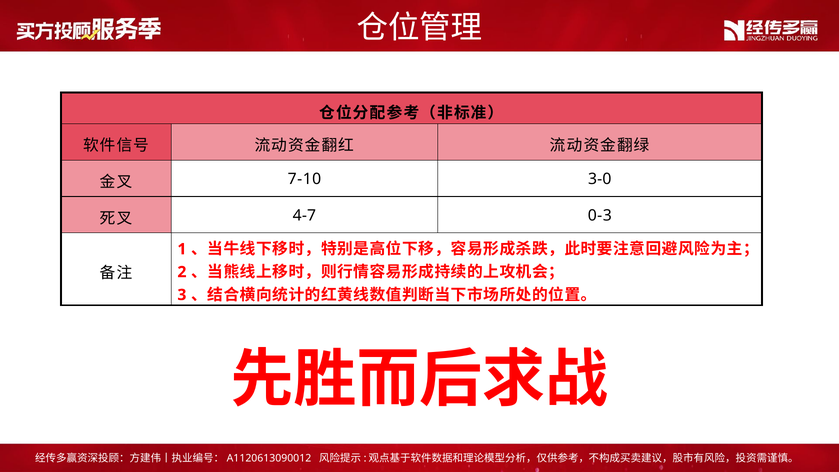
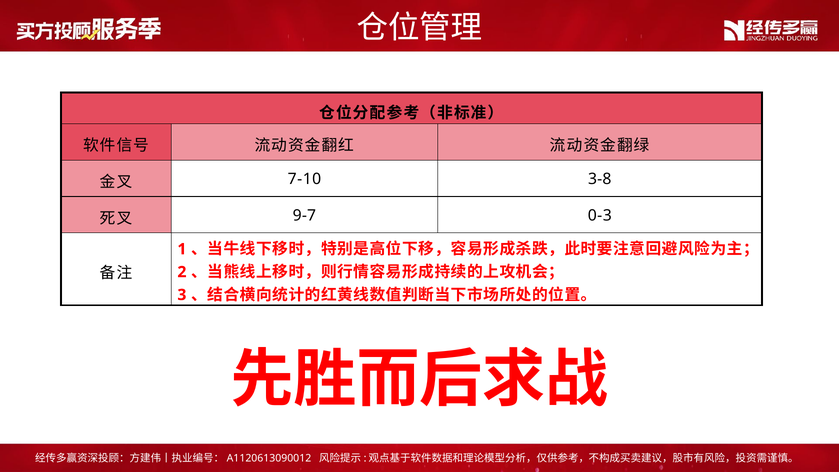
3-0: 3-0 -> 3-8 (600, 179)
4-7: 4-7 -> 9-7 (304, 215)
